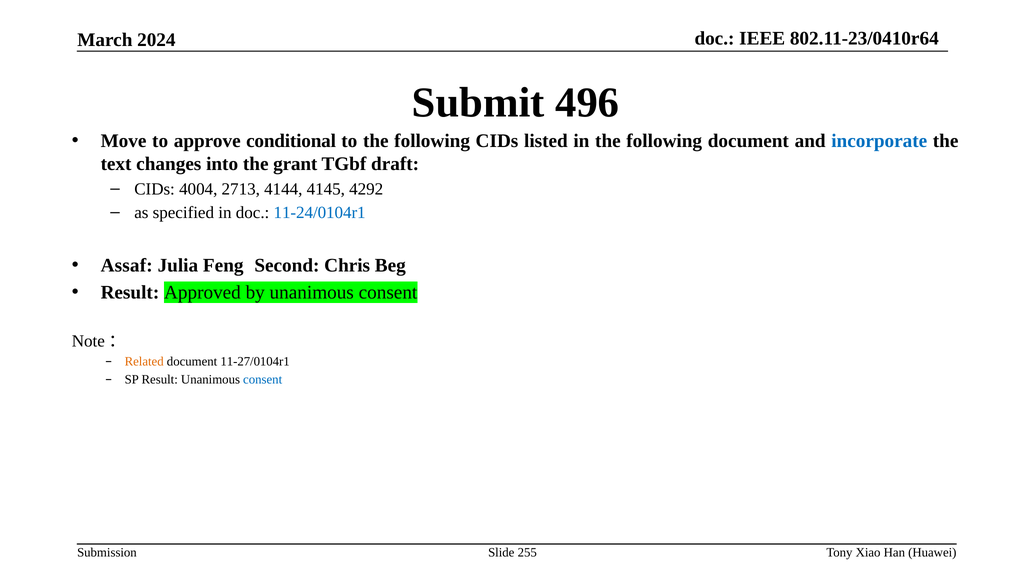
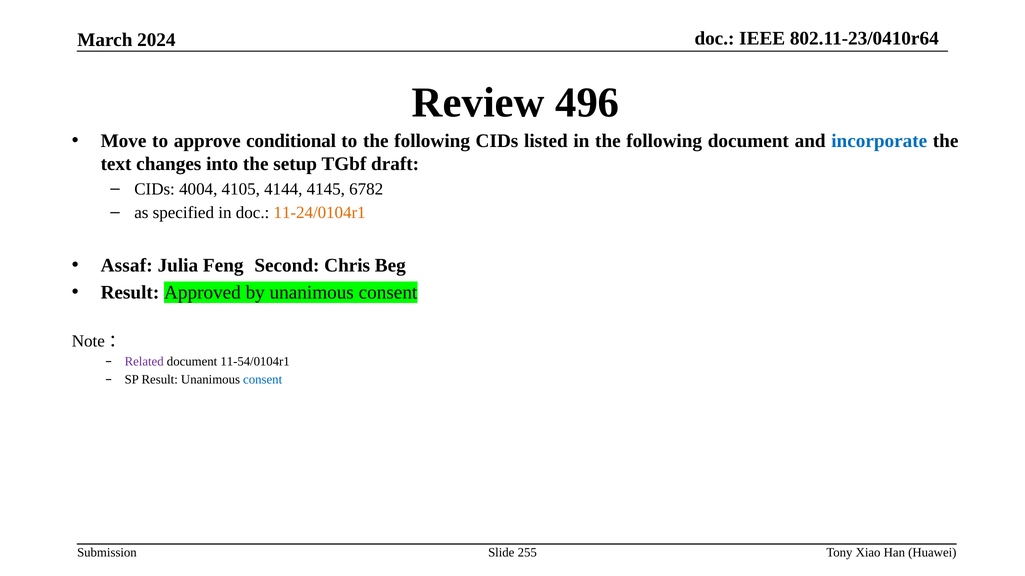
Submit: Submit -> Review (478, 103)
grant: grant -> setup (295, 164)
2713: 2713 -> 4105 (241, 189)
4292: 4292 -> 6782 (366, 189)
11-24/0104r1 colour: blue -> orange (320, 213)
Related colour: orange -> purple (144, 362)
11-27/0104r1: 11-27/0104r1 -> 11-54/0104r1 (255, 362)
